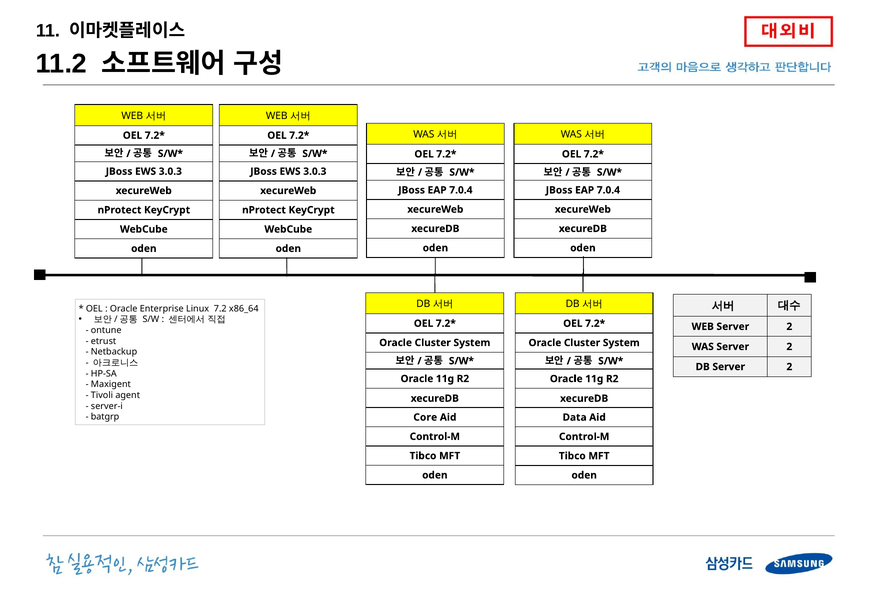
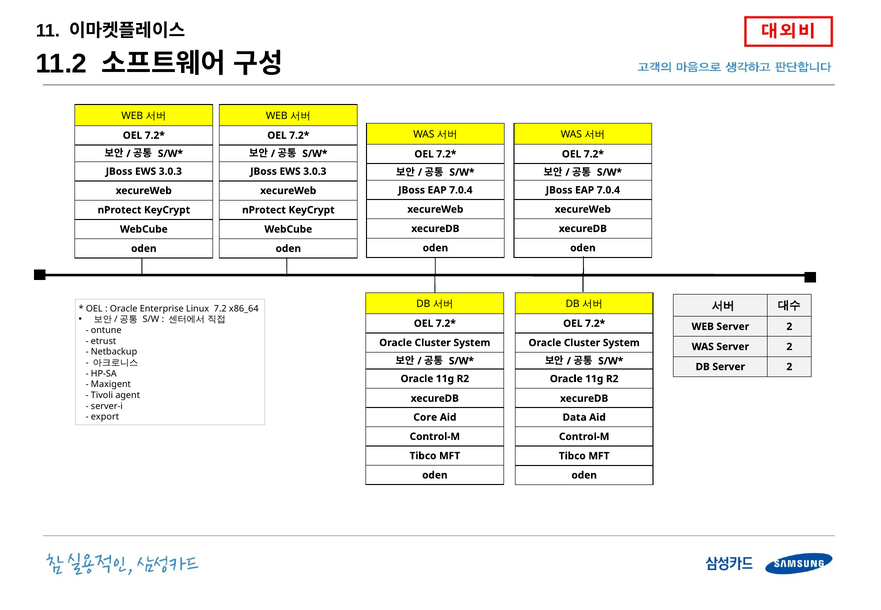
batgrp: batgrp -> export (105, 417)
